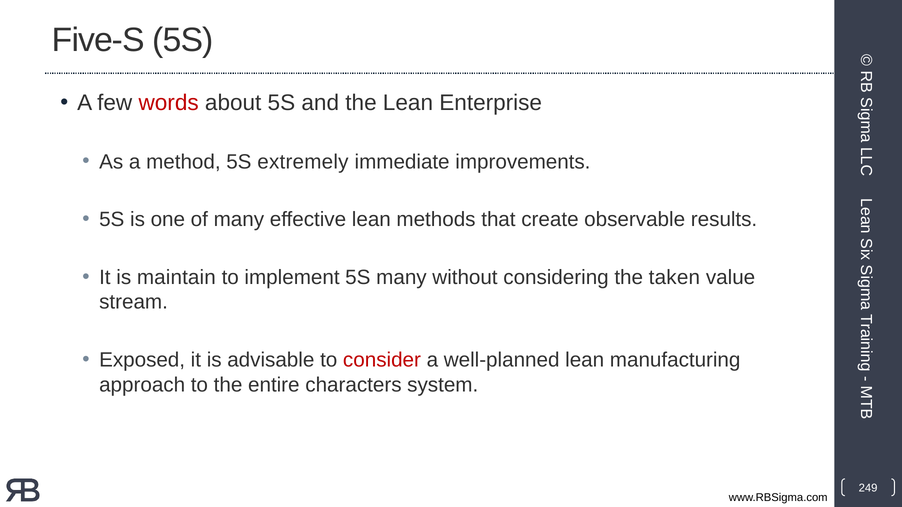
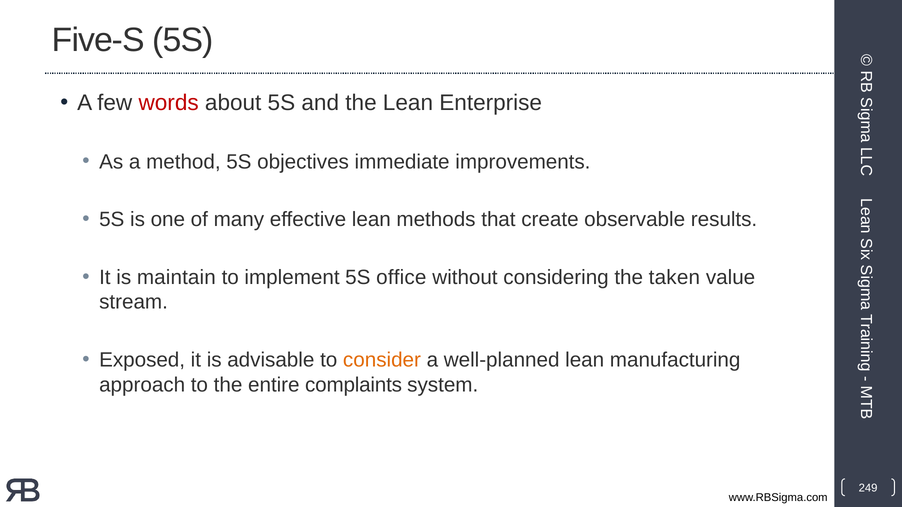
extremely: extremely -> objectives (303, 162)
5S many: many -> office (401, 278)
consider colour: red -> orange (382, 360)
characters: characters -> complaints (354, 385)
